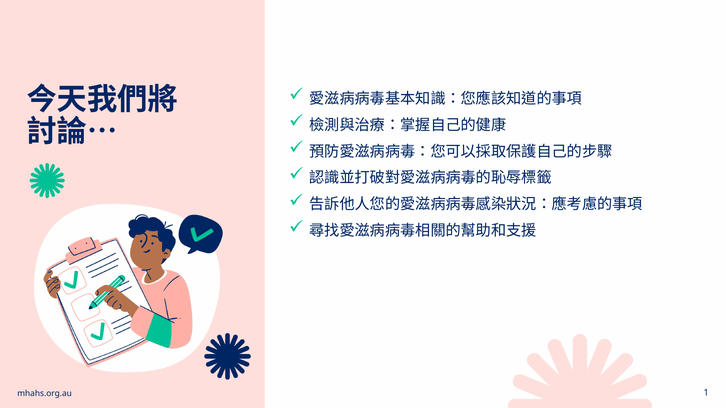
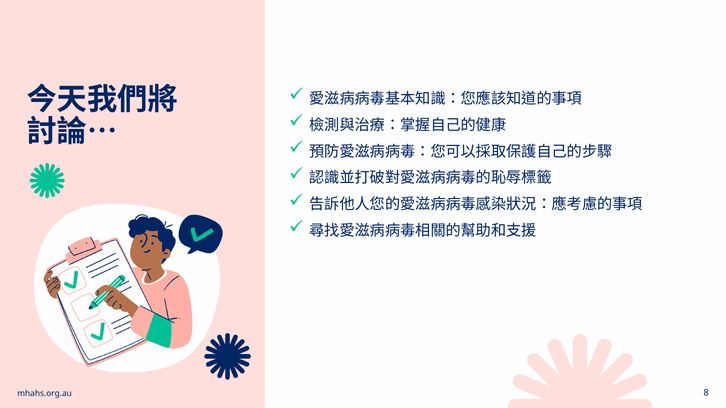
1: 1 -> 8 (706, 393)
